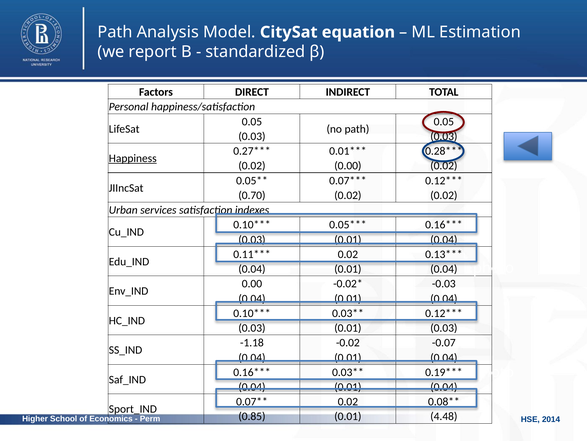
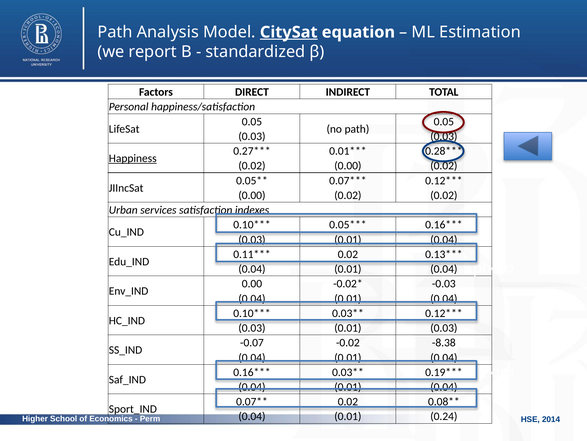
CitySat underline: none -> present (289, 32)
0.70: 0.70 -> 0.00 (252, 195)
-1.18: -1.18 -> -0.07 (252, 342)
-0.07: -0.07 -> -8.38 (444, 342)
0.85: 0.85 -> 0.04 (252, 416)
4.48: 4.48 -> 0.24 (444, 416)
